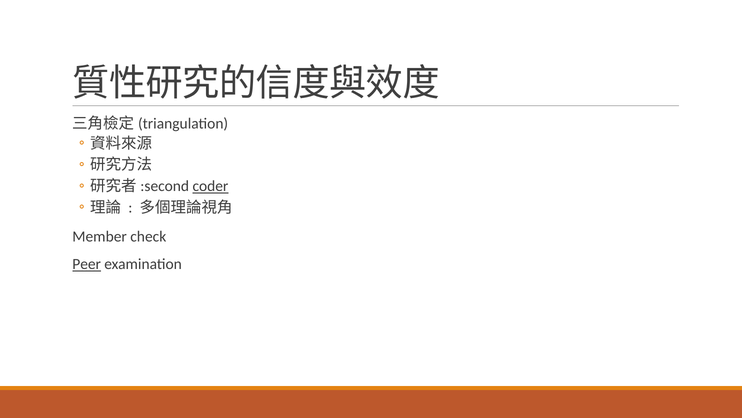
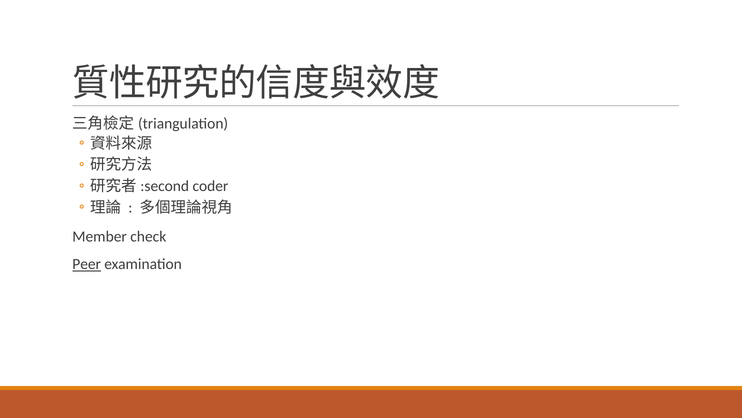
coder underline: present -> none (210, 186)
